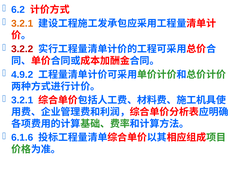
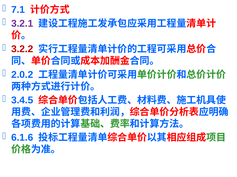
6.2: 6.2 -> 7.1 (18, 10)
3.2.1 colour: orange -> purple (22, 24)
4.9.2: 4.9.2 -> 2.0.2 (22, 75)
3.2.1: 3.2.1 -> 3.4.5 (22, 101)
